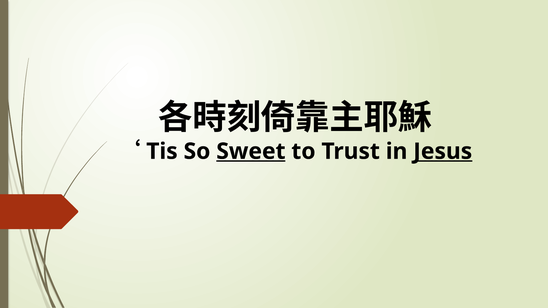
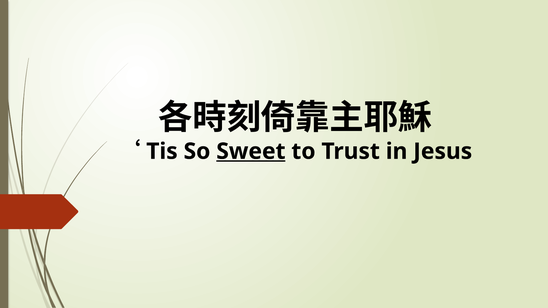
Jesus underline: present -> none (443, 151)
